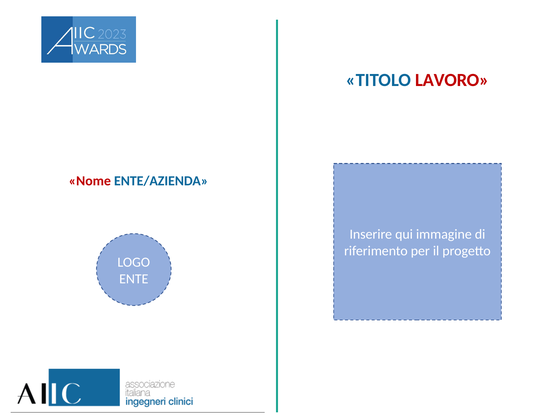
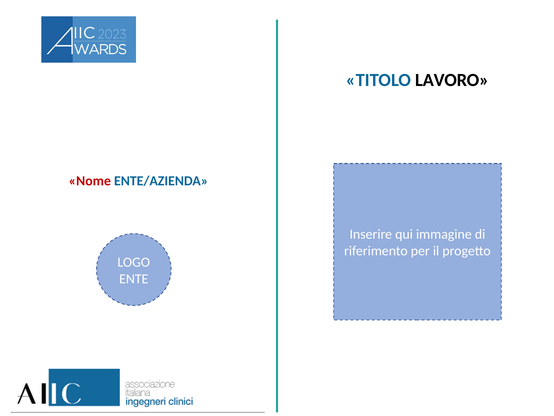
LAVORO colour: red -> black (452, 80)
